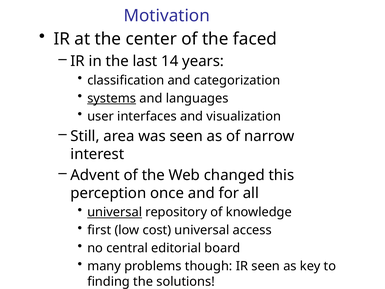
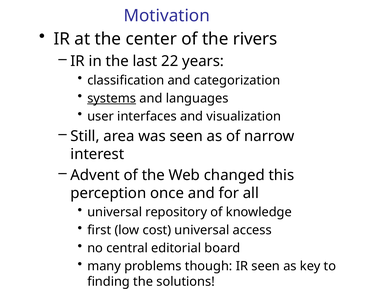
faced: faced -> rivers (255, 39)
14: 14 -> 22 (170, 61)
universal underline: present -> none (115, 212)
